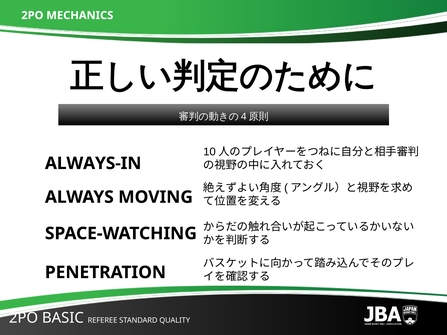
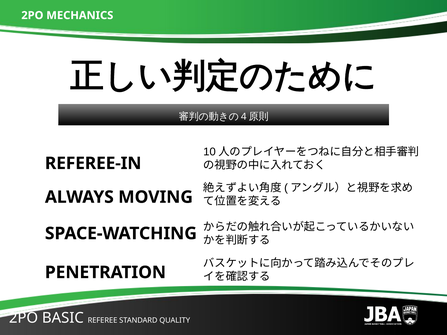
ALWAYS-IN: ALWAYS-IN -> REFEREE-IN (93, 163)
